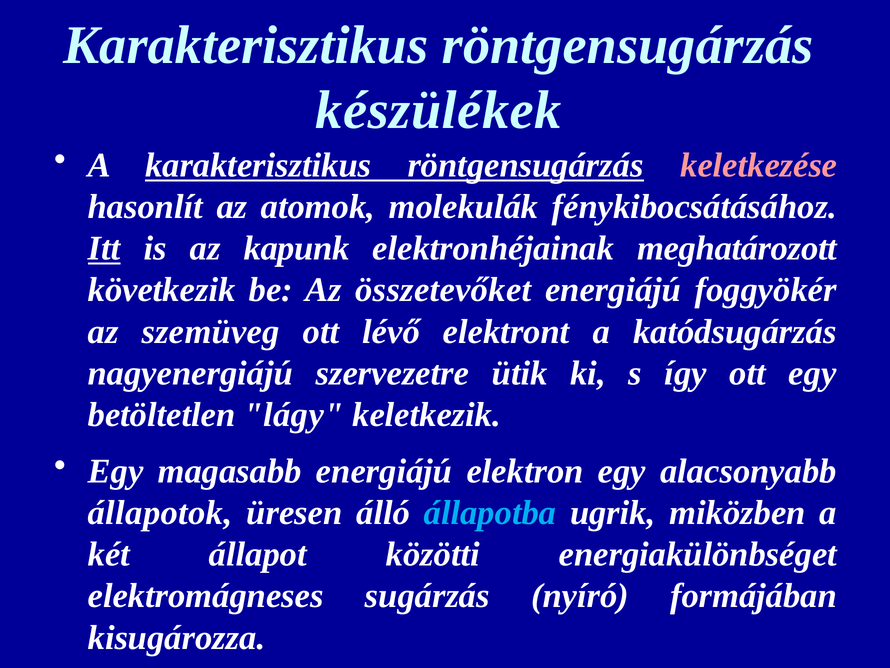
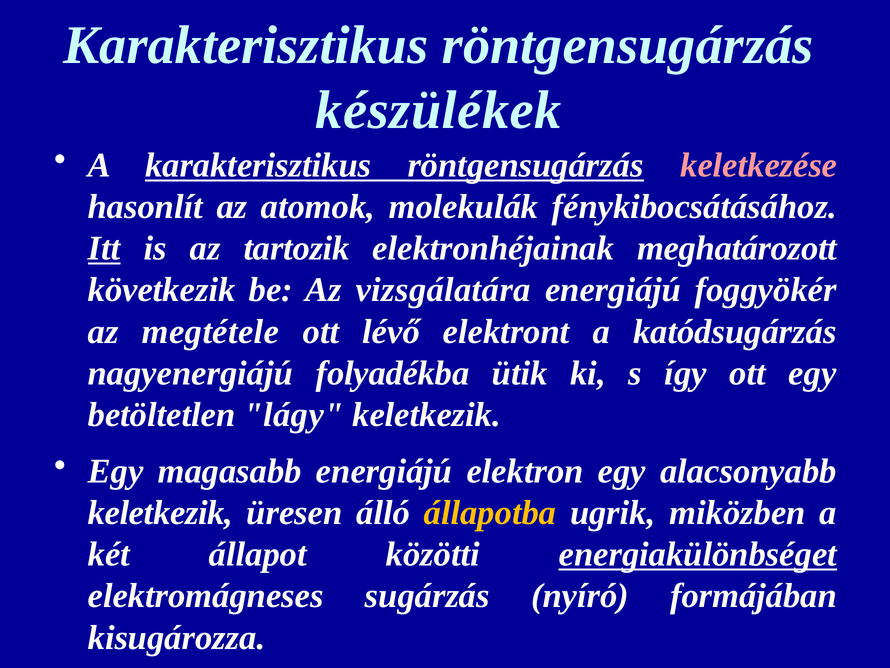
kapunk: kapunk -> tartozik (297, 248)
összetevőket: összetevőket -> vizsgálatára (443, 290)
szemüveg: szemüveg -> megtétele (210, 331)
szervezetre: szervezetre -> folyadékba (393, 373)
állapotok: állapotok -> keletkezik (160, 512)
állapotba colour: light blue -> yellow (490, 512)
energiakülönbséget underline: none -> present (698, 554)
